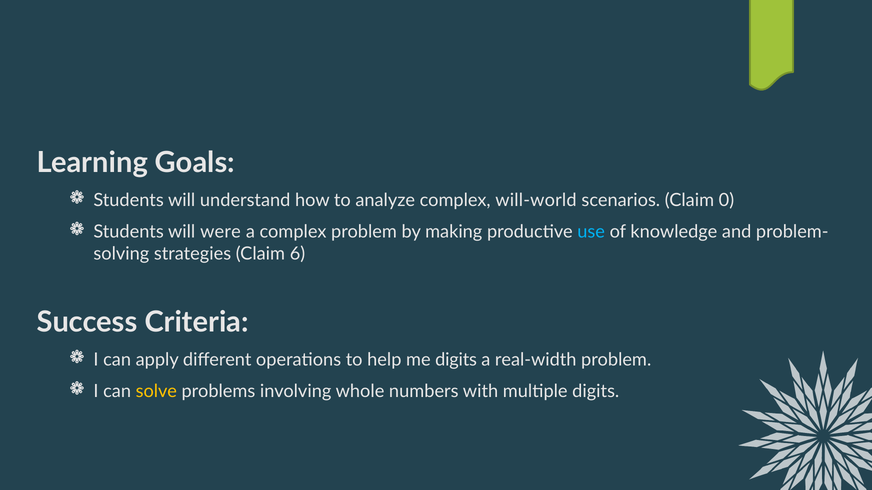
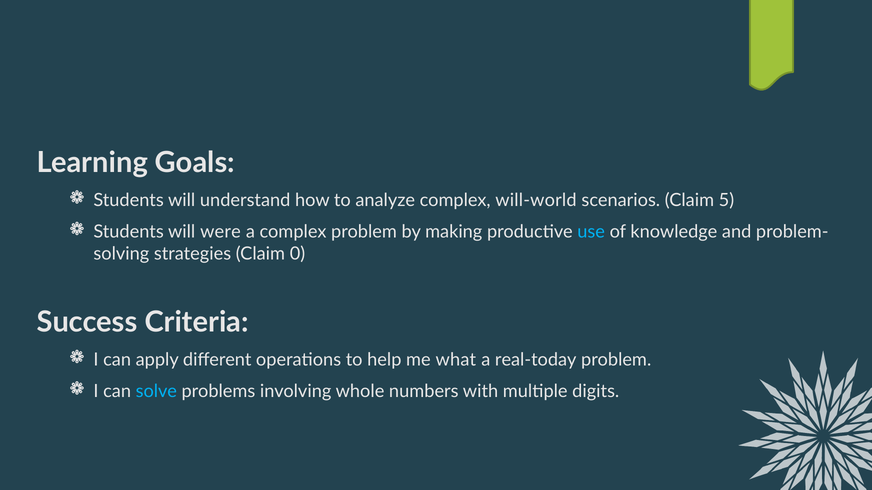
0: 0 -> 5 (726, 200)
6: 6 -> 0 (297, 254)
me digits: digits -> what (456, 360)
real-width: real-width -> real-today (536, 360)
solve colour: yellow -> light blue (156, 392)
